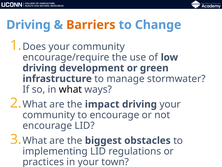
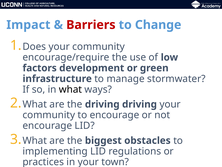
Driving: Driving -> Impact (28, 25)
Barriers colour: orange -> red (91, 25)
driving: driving -> factors (40, 68)
the impact: impact -> driving (102, 104)
